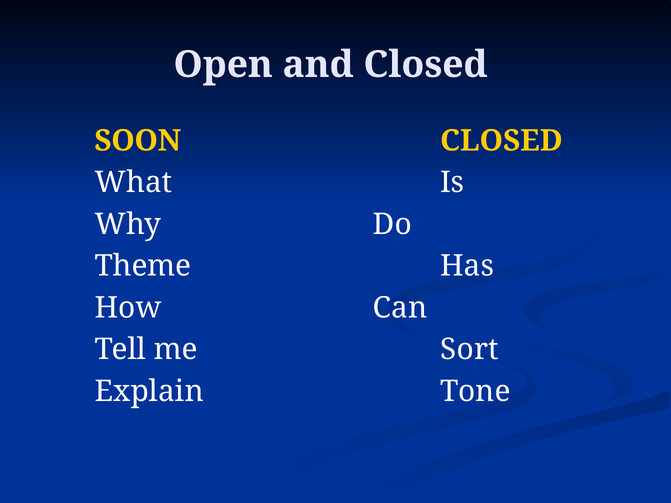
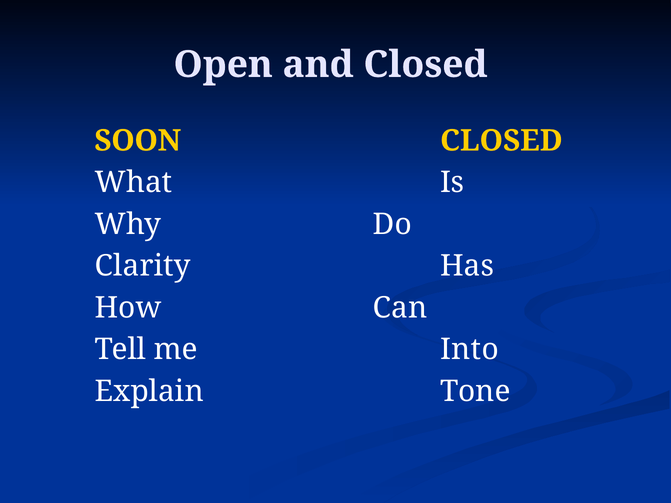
Theme: Theme -> Clarity (143, 266)
Sort: Sort -> Into (470, 350)
